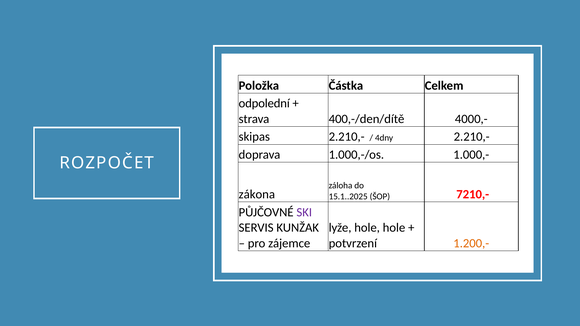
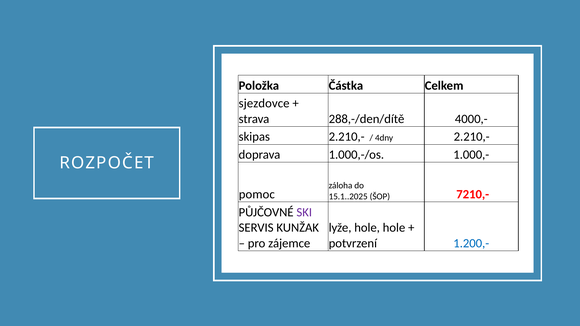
odpolední: odpolední -> sjezdovce (264, 103)
400,-/den/dítě: 400,-/den/dítě -> 288,-/den/dítě (367, 119)
zákona: zákona -> pomoc (257, 194)
1.200,- colour: orange -> blue (471, 244)
